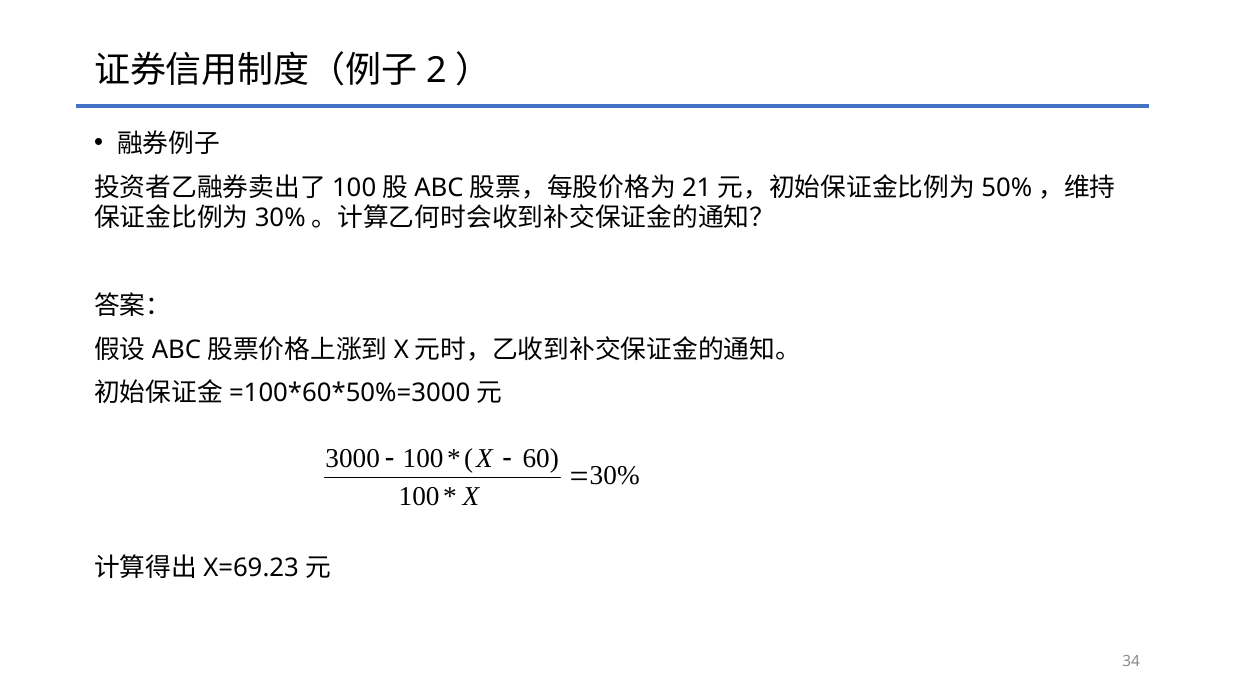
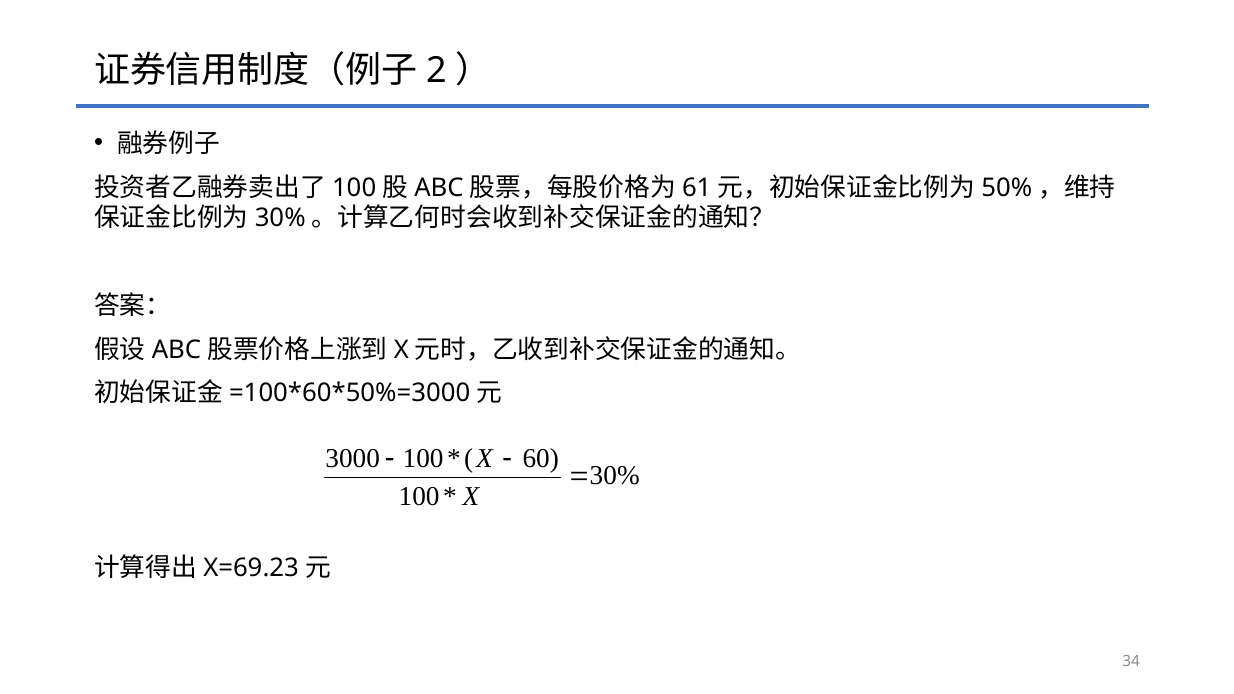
21: 21 -> 61 (697, 188)
